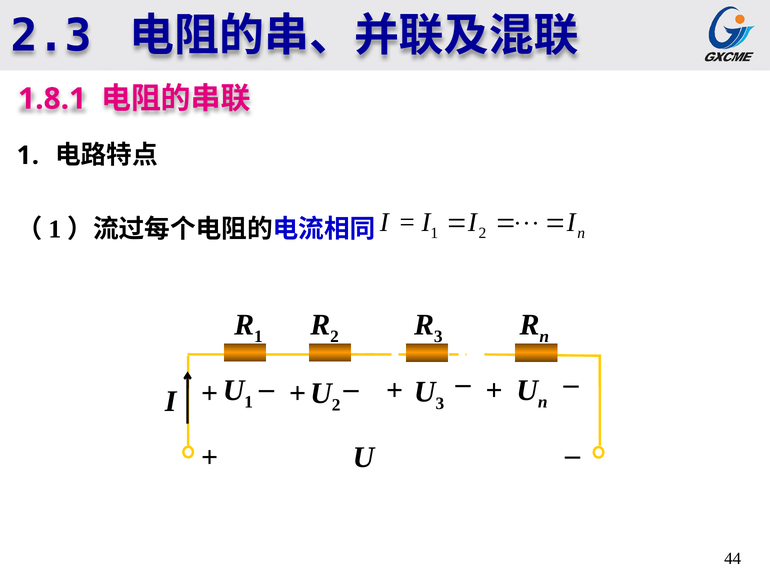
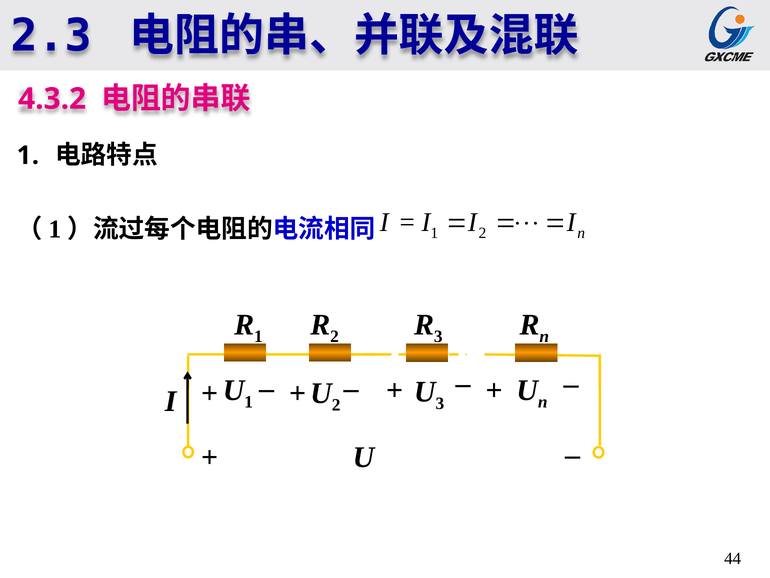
1.8.1: 1.8.1 -> 4.3.2 (52, 99)
